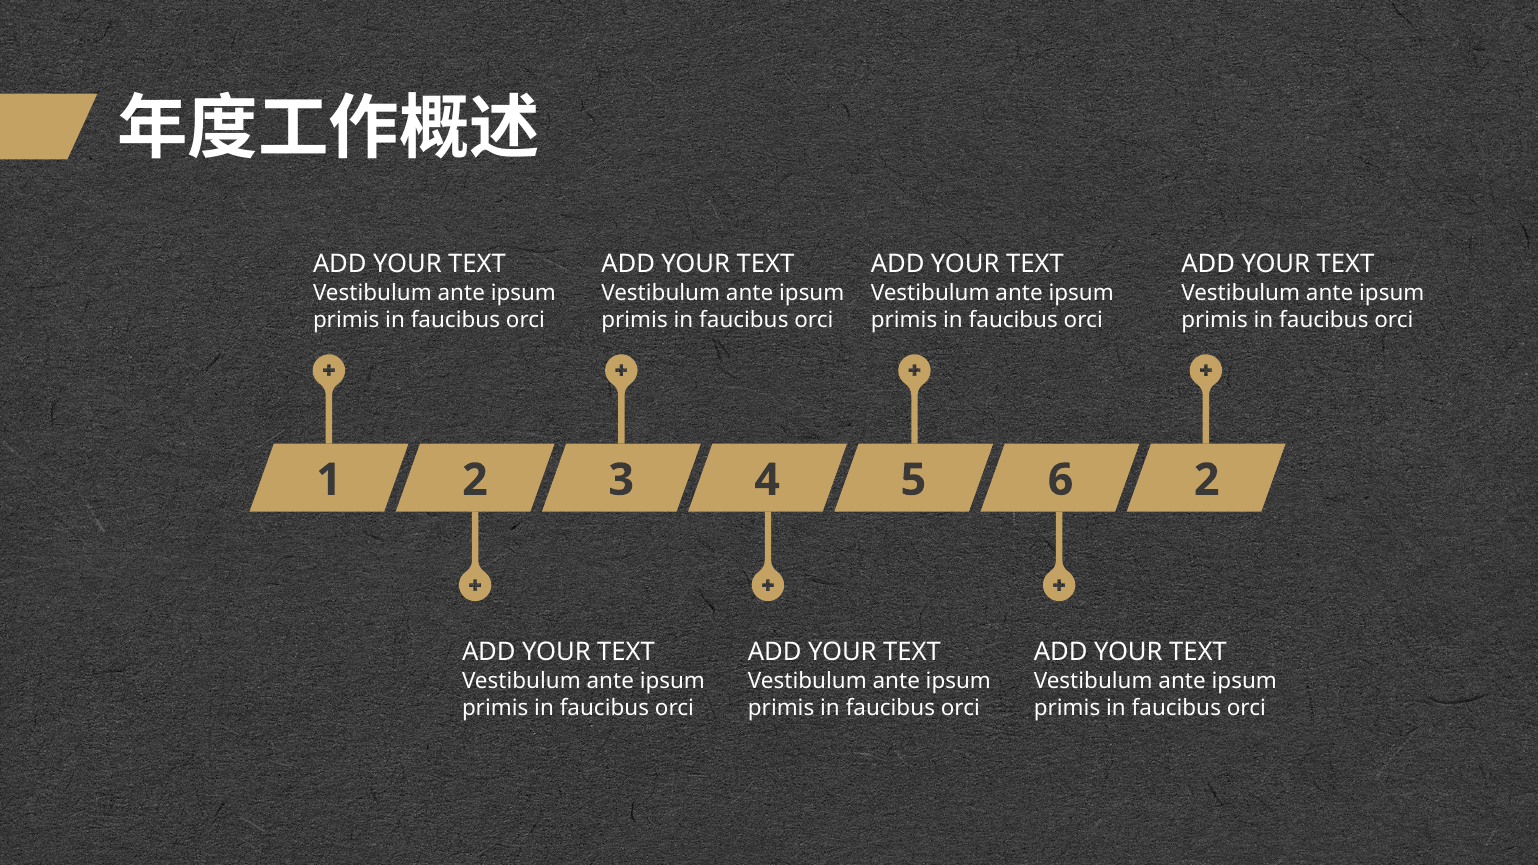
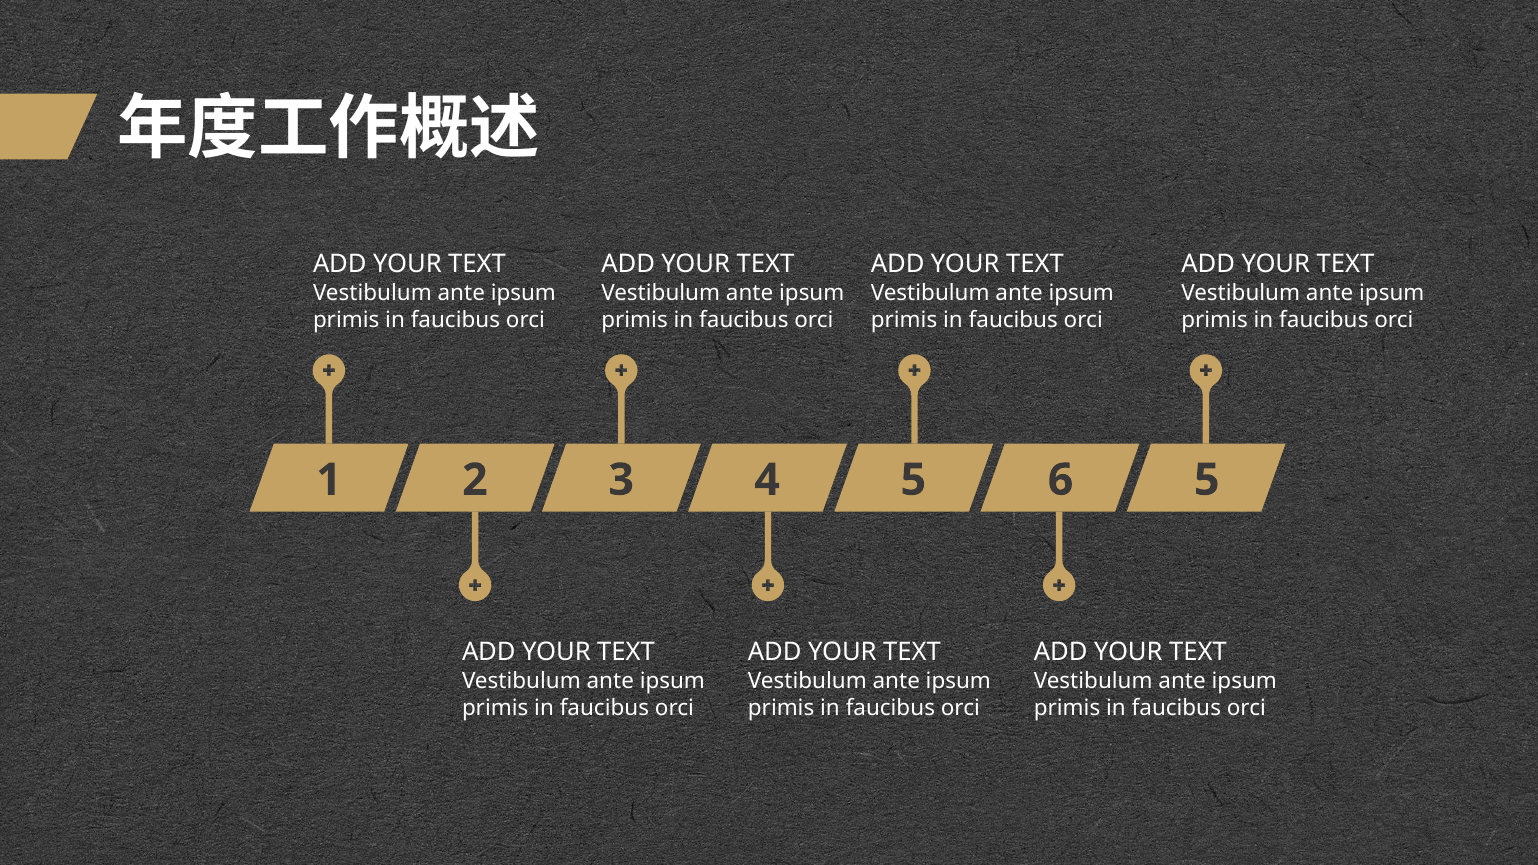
6 2: 2 -> 5 (1207, 480)
